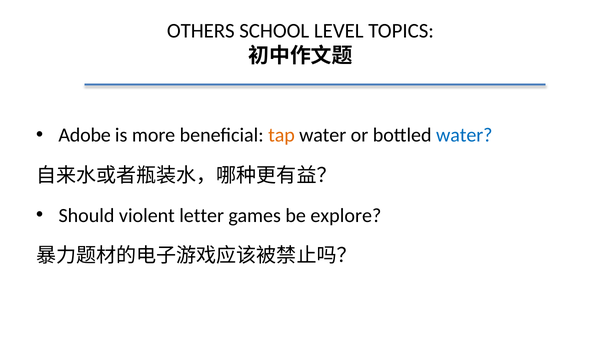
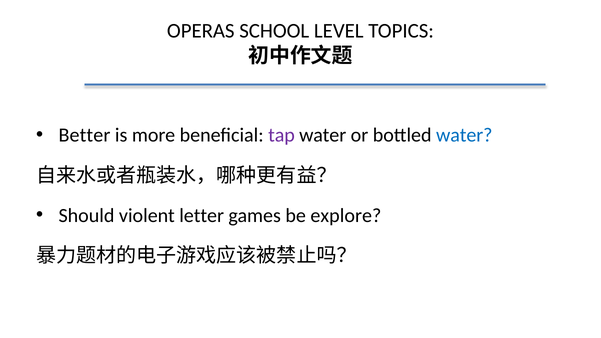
OTHERS: OTHERS -> OPERAS (201, 31)
Adobe: Adobe -> Better (84, 135)
tap colour: orange -> purple (281, 135)
